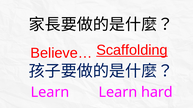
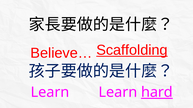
hard underline: none -> present (157, 93)
